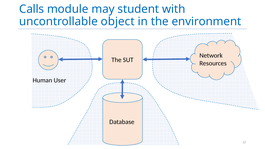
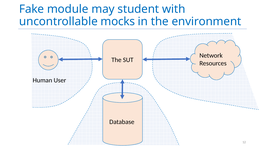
Calls: Calls -> Fake (32, 9)
object: object -> mocks (118, 22)
